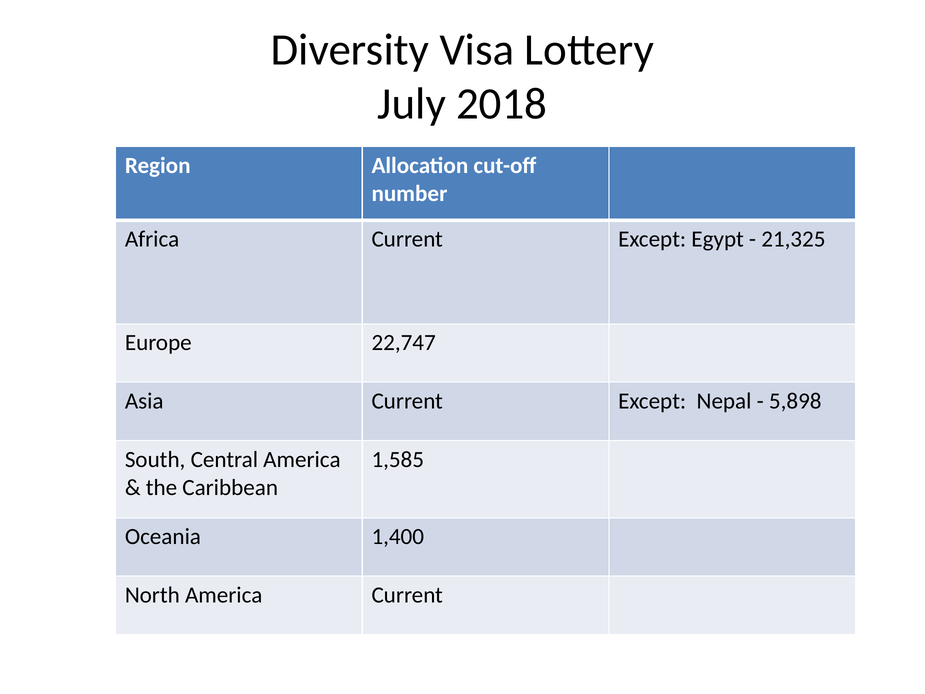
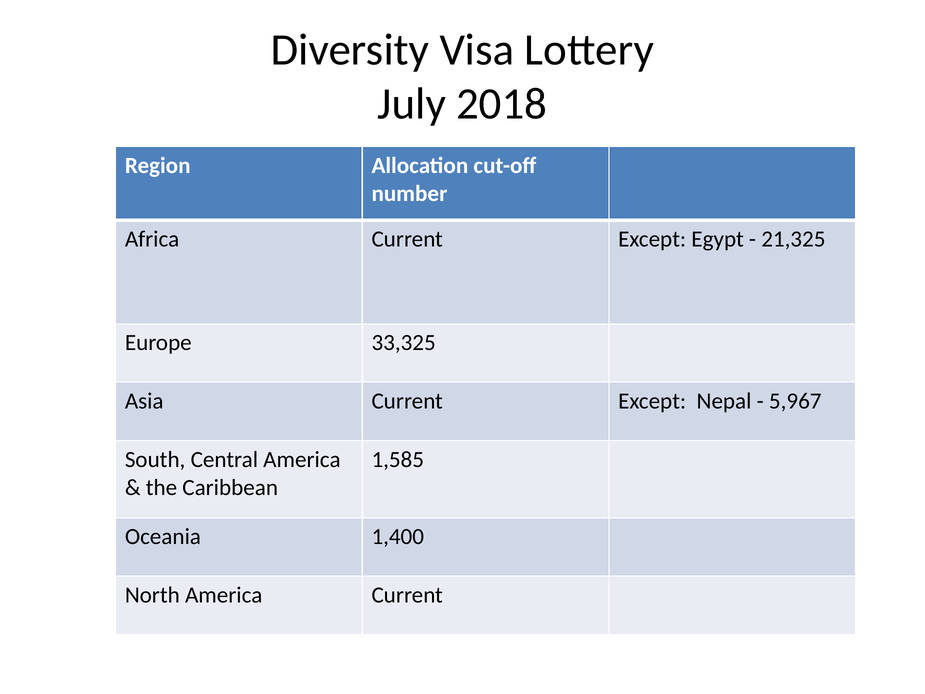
22,747: 22,747 -> 33,325 (404, 343)
5,898: 5,898 -> 5,967 (795, 401)
